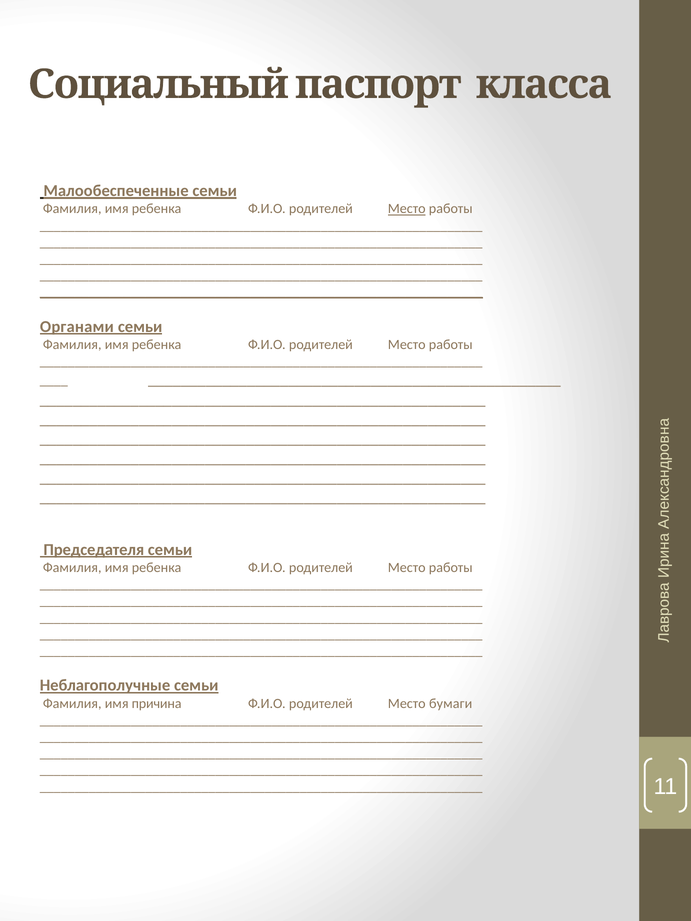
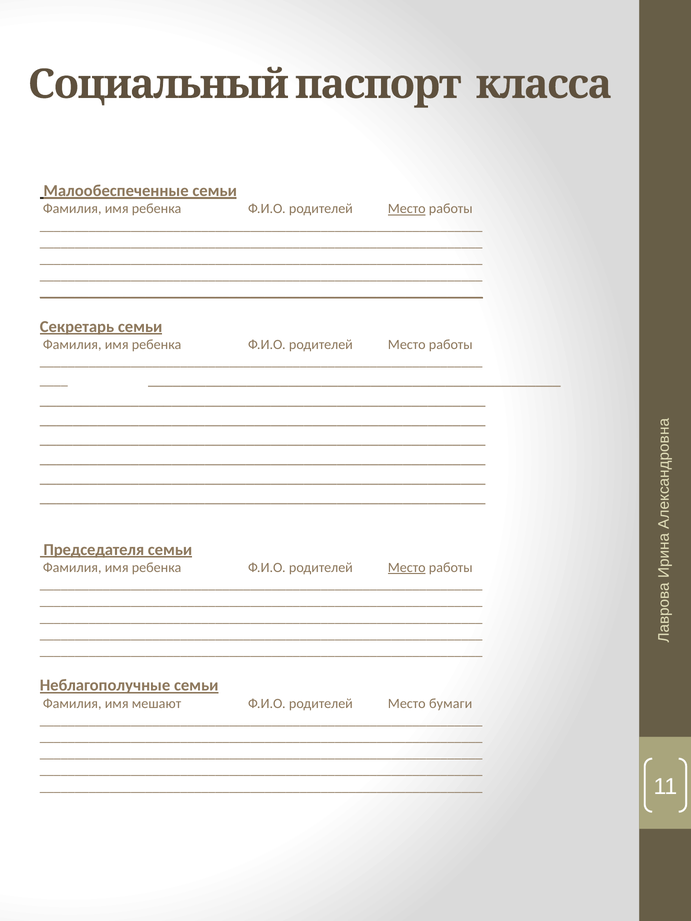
Органами: Органами -> Секретарь (77, 327)
Место underline: none -> present (407, 568)
причина: причина -> мешают (156, 704)
